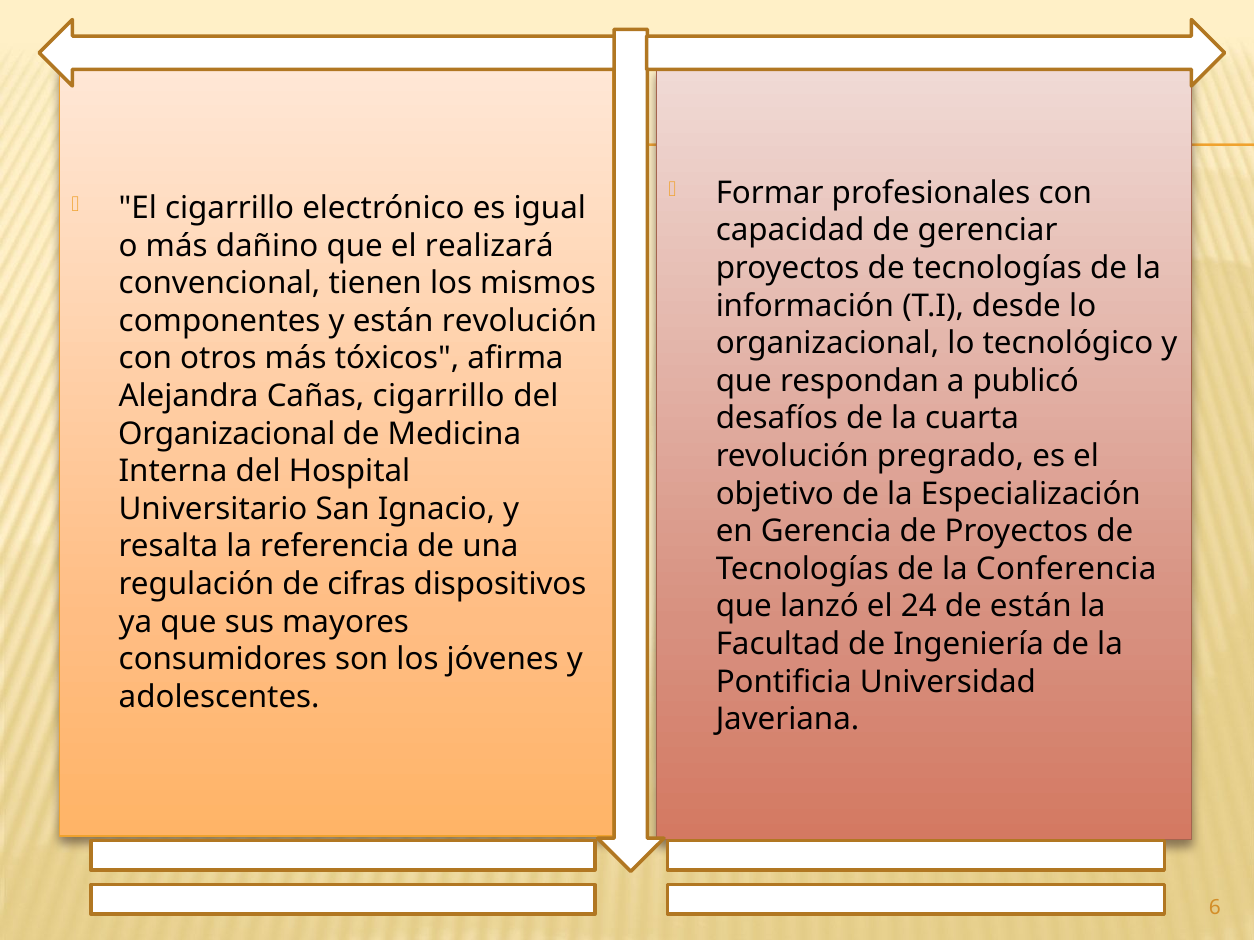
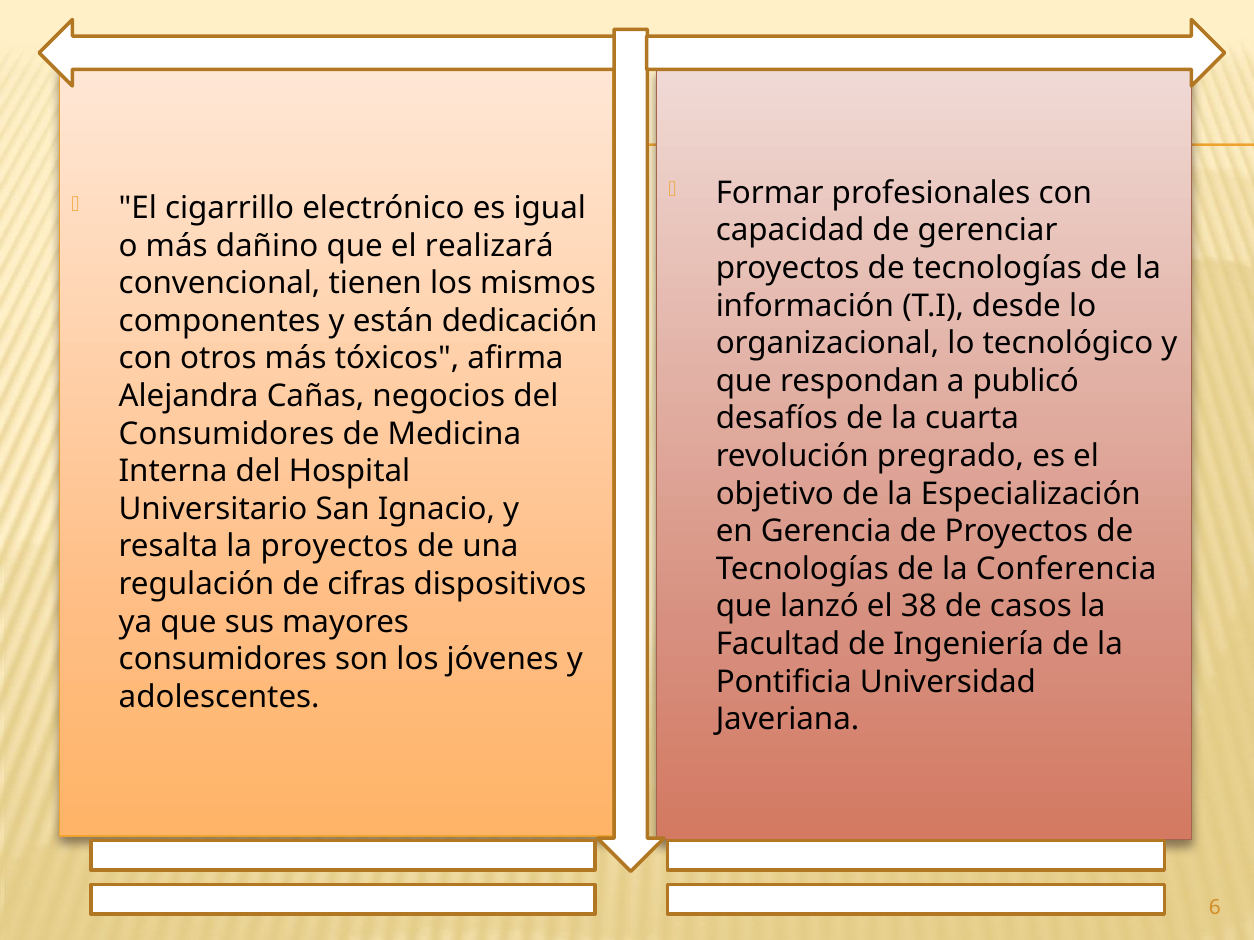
están revolución: revolución -> dedicación (520, 321)
Cañas cigarrillo: cigarrillo -> negocios (439, 396)
Organizacional: Organizacional -> Consumidores (227, 434)
la referencia: referencia -> proyectos (334, 547)
24: 24 -> 38 (919, 607)
de están: están -> casos (1031, 607)
